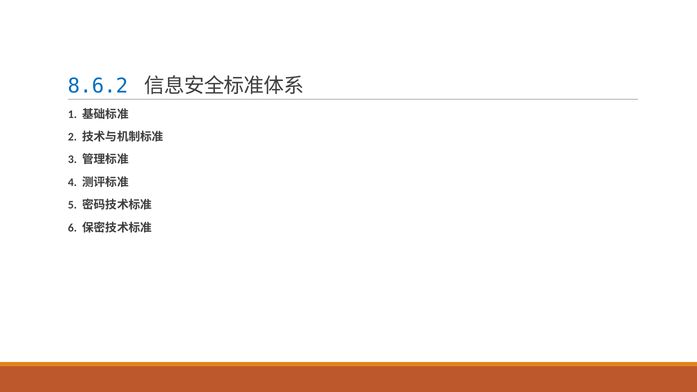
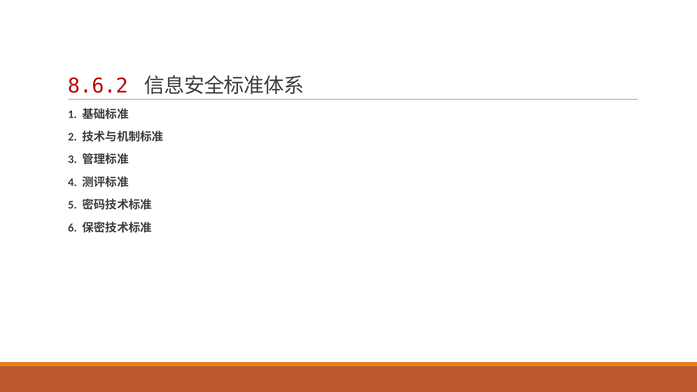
8.6.2 colour: blue -> red (98, 86)
